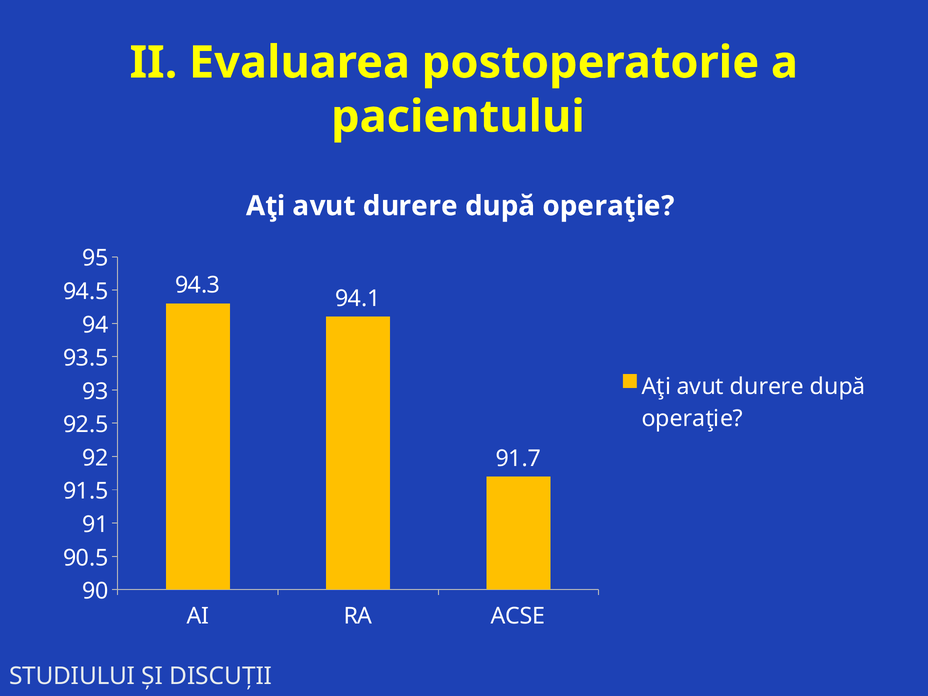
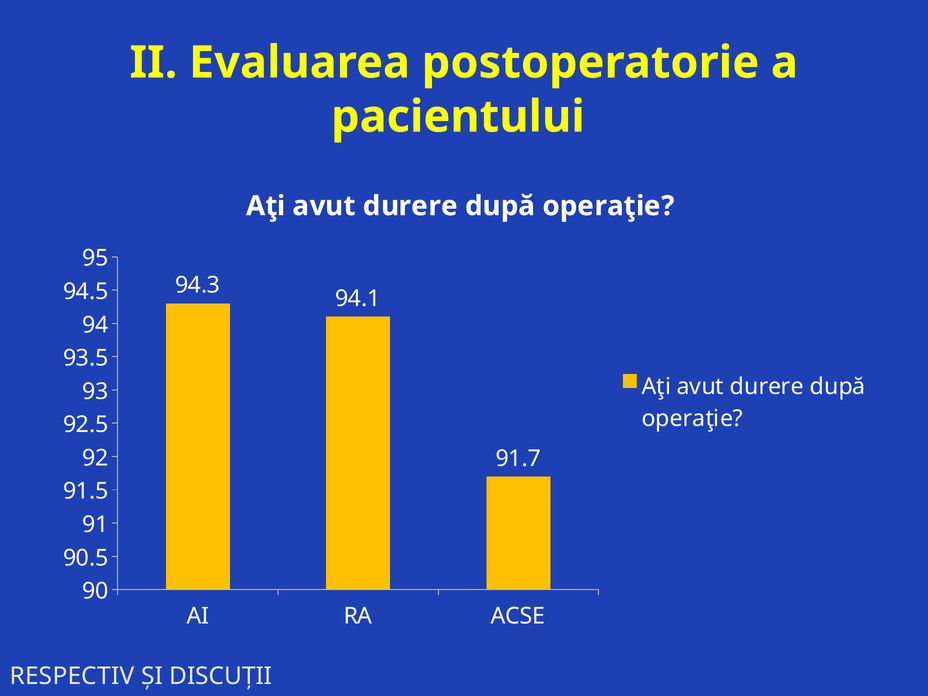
STUDIULUI: STUDIULUI -> RESPECTIV (72, 676)
